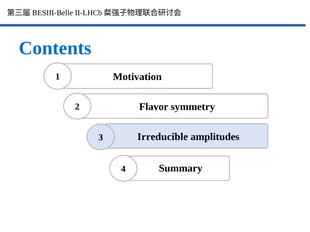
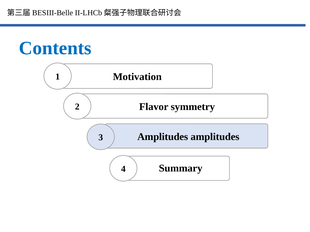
Irreducible: Irreducible -> Amplitudes (163, 137)
